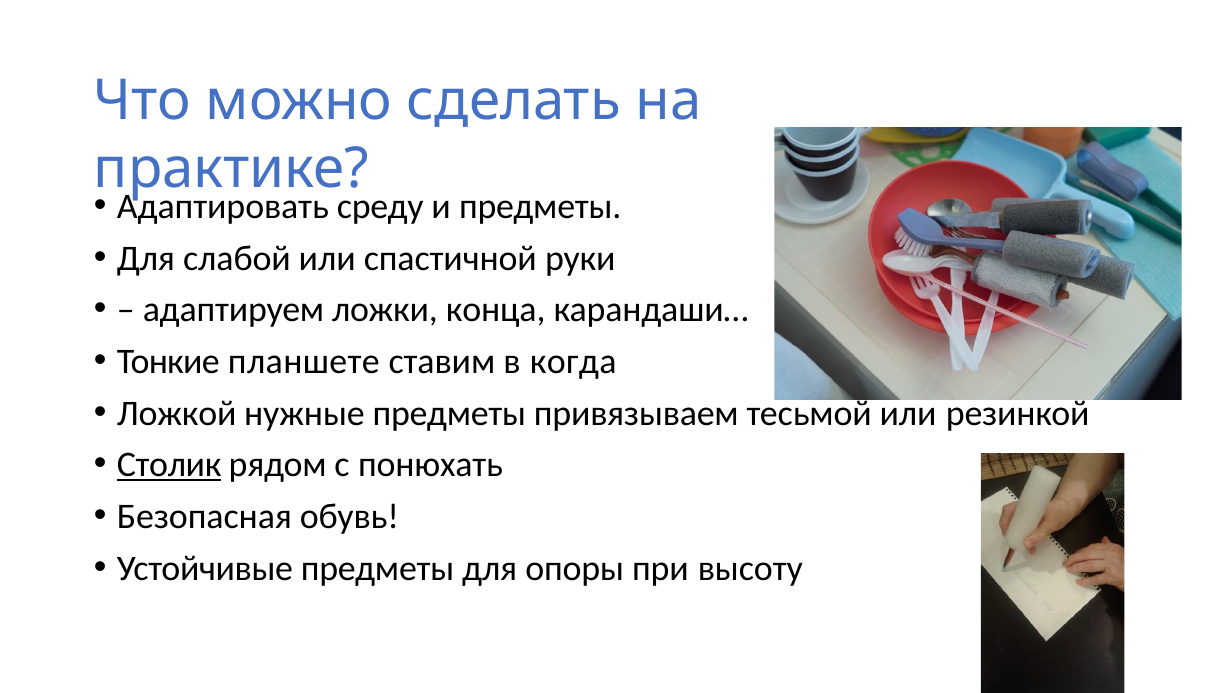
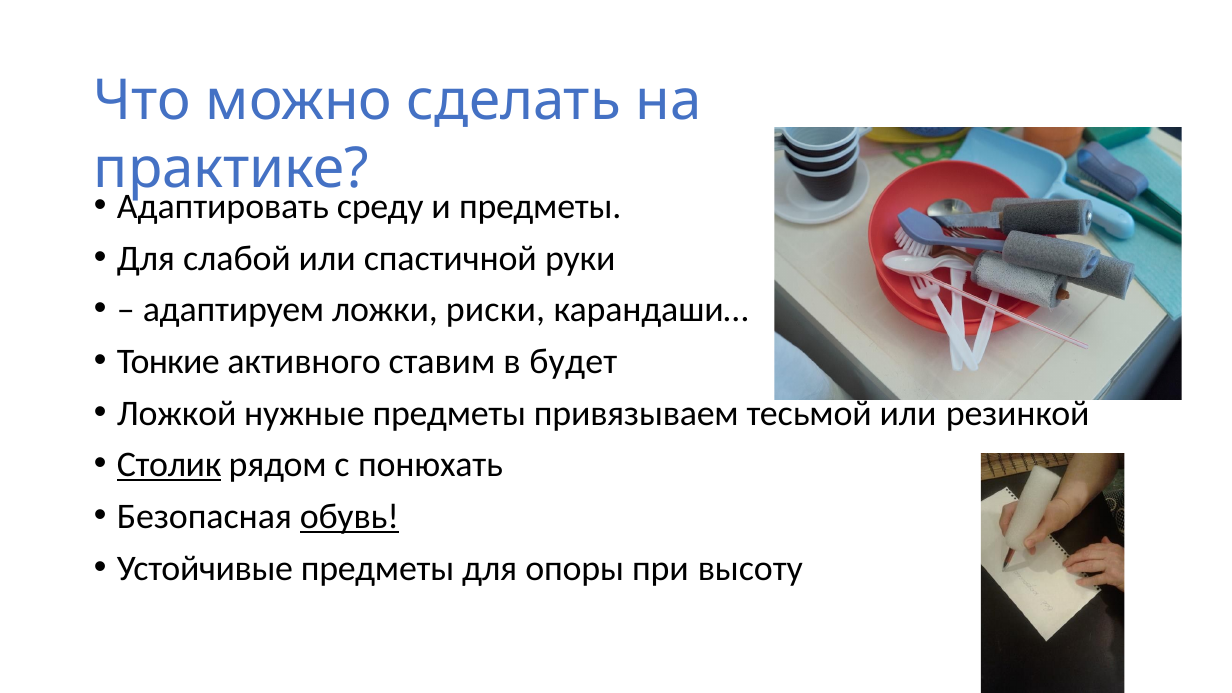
конца: конца -> риски (496, 310)
планшете: планшете -> активного (304, 362)
когда: когда -> будет (573, 362)
обувь underline: none -> present (349, 517)
